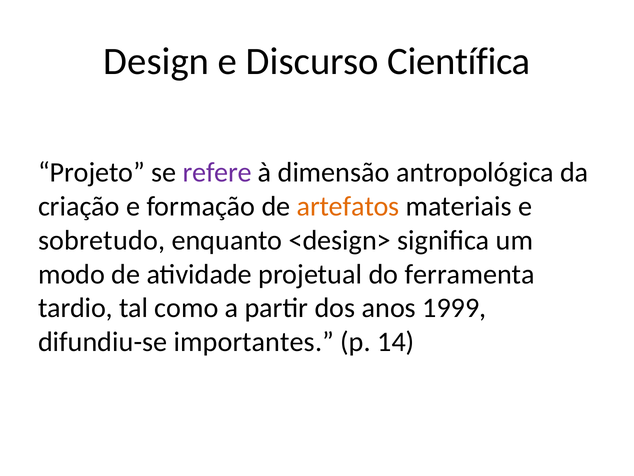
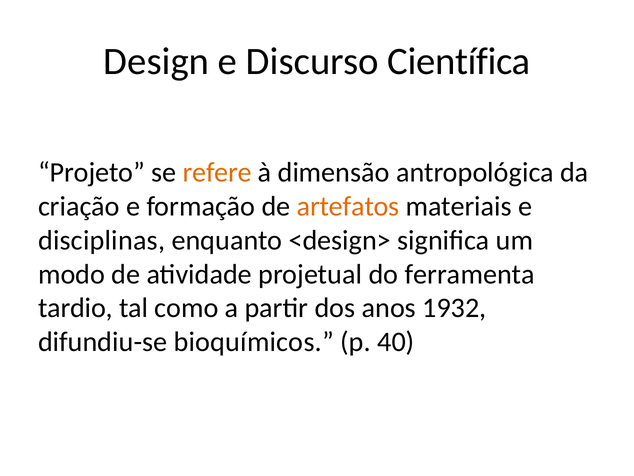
refere colour: purple -> orange (217, 172)
sobretudo: sobretudo -> disciplinas (102, 240)
1999: 1999 -> 1932 (454, 308)
importantes: importantes -> bioquímicos (254, 342)
14: 14 -> 40 (396, 342)
